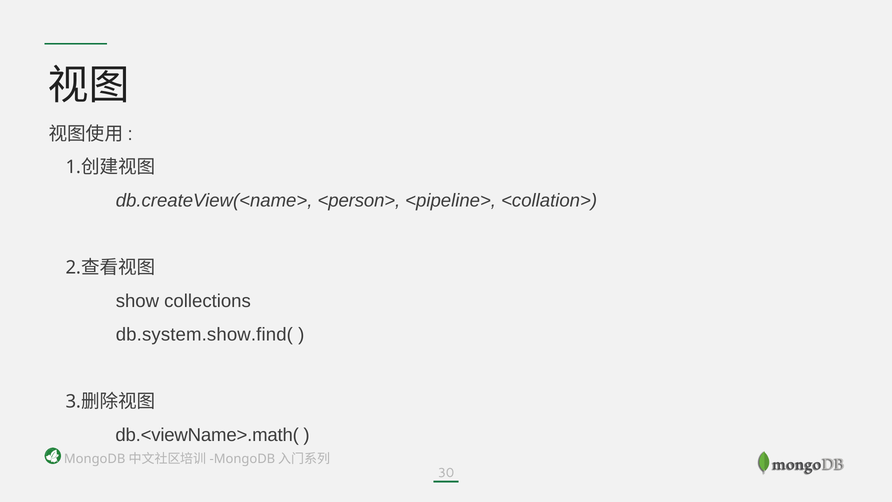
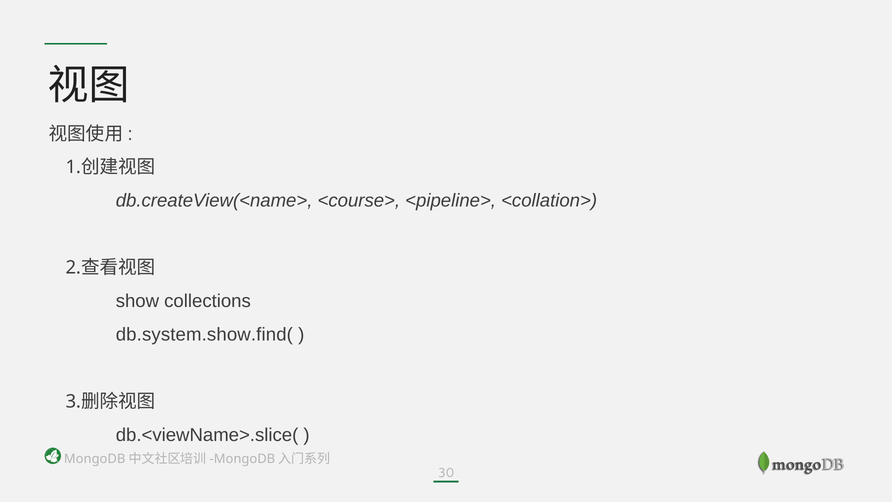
<person>: <person> -> <course> (359, 201)
db.<viewName>.math(: db.<viewName>.math( -> db.<viewName>.slice( (207, 435)
